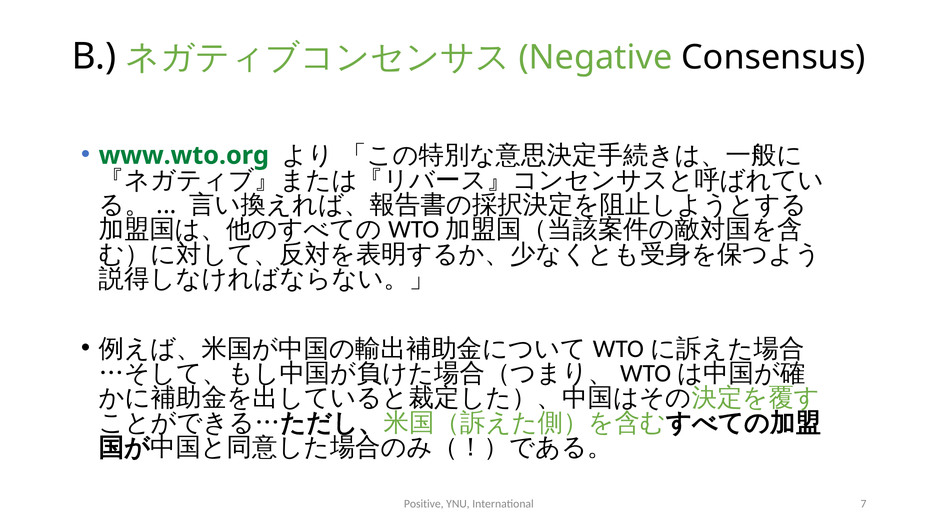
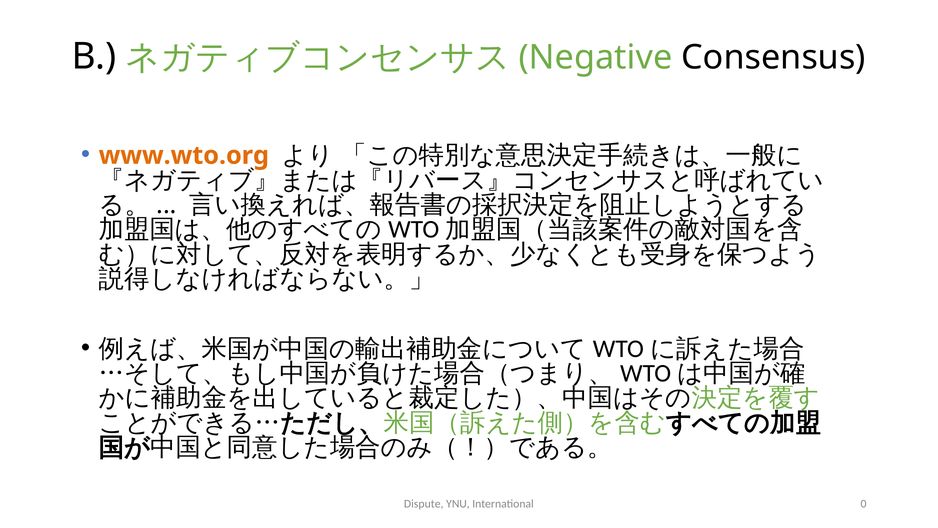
www.wto.org colour: green -> orange (184, 155)
Positive: Positive -> Dispute (424, 504)
7: 7 -> 0 (864, 504)
